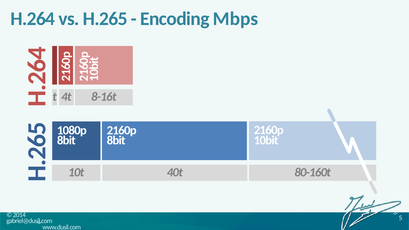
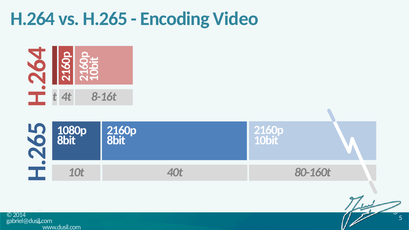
Mbps: Mbps -> Video (236, 19)
